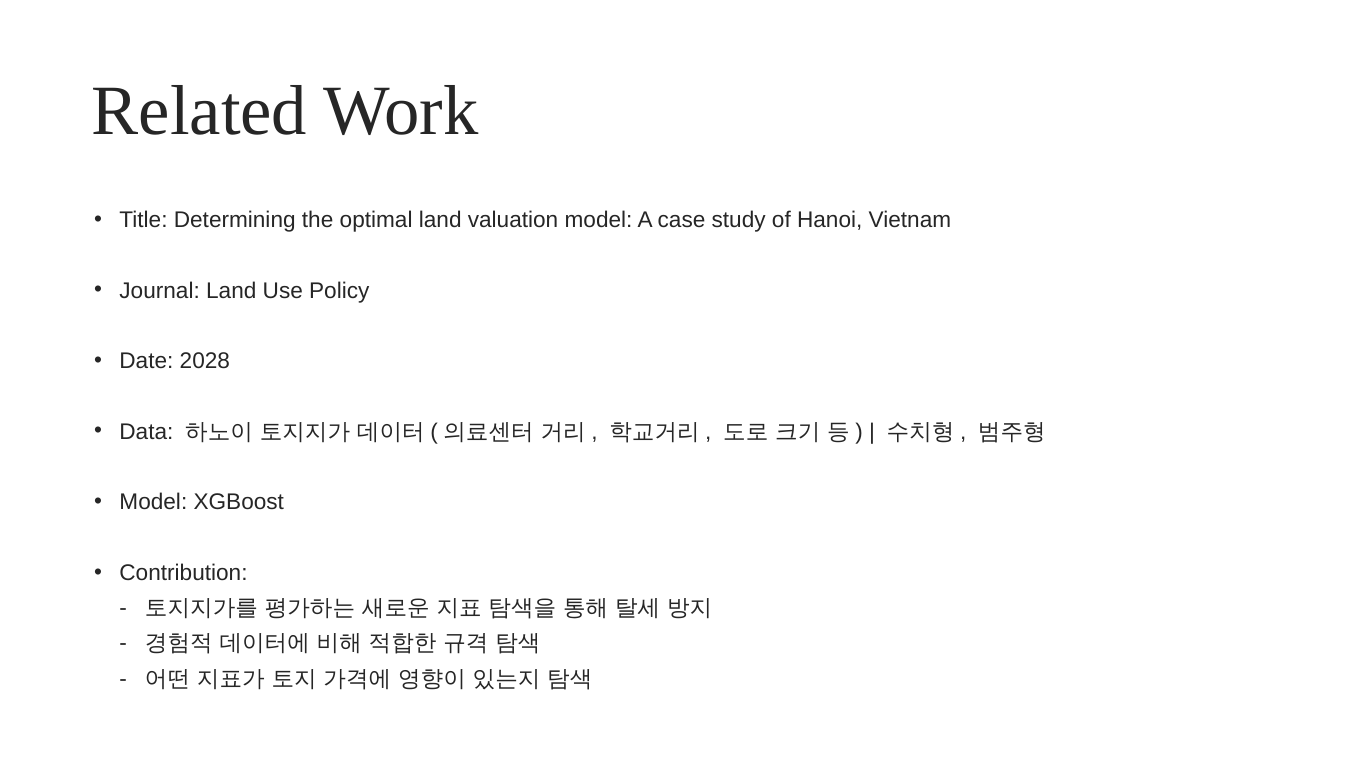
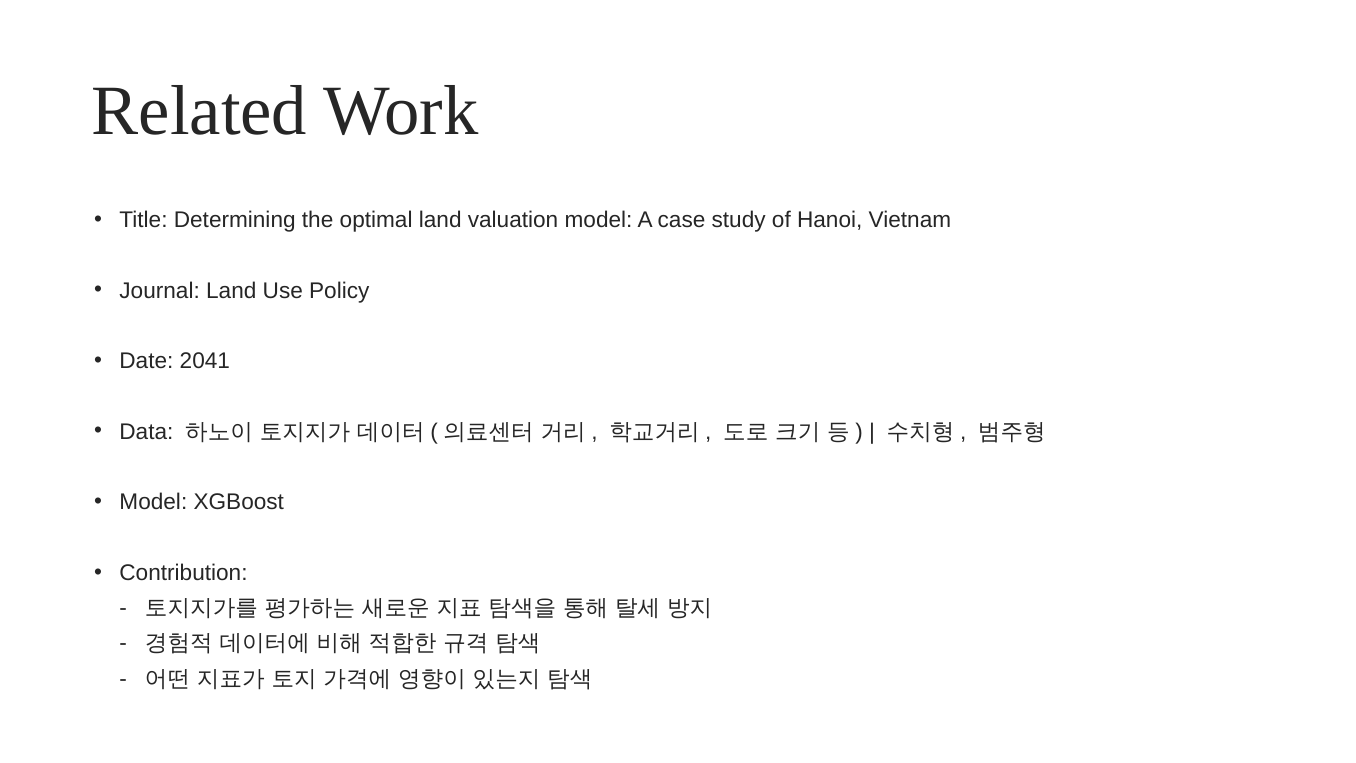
2028: 2028 -> 2041 (205, 361)
